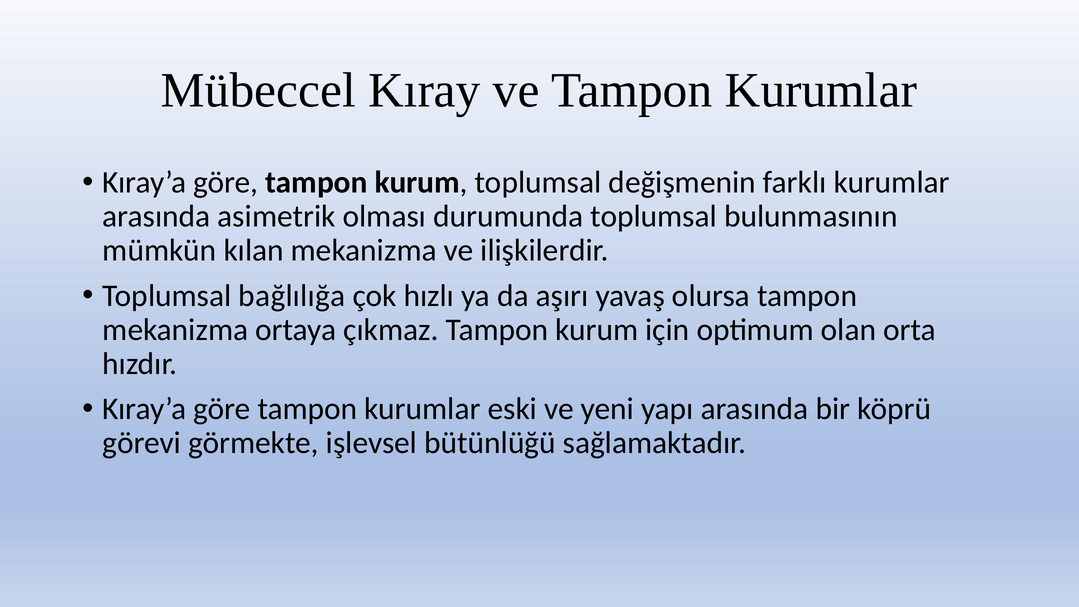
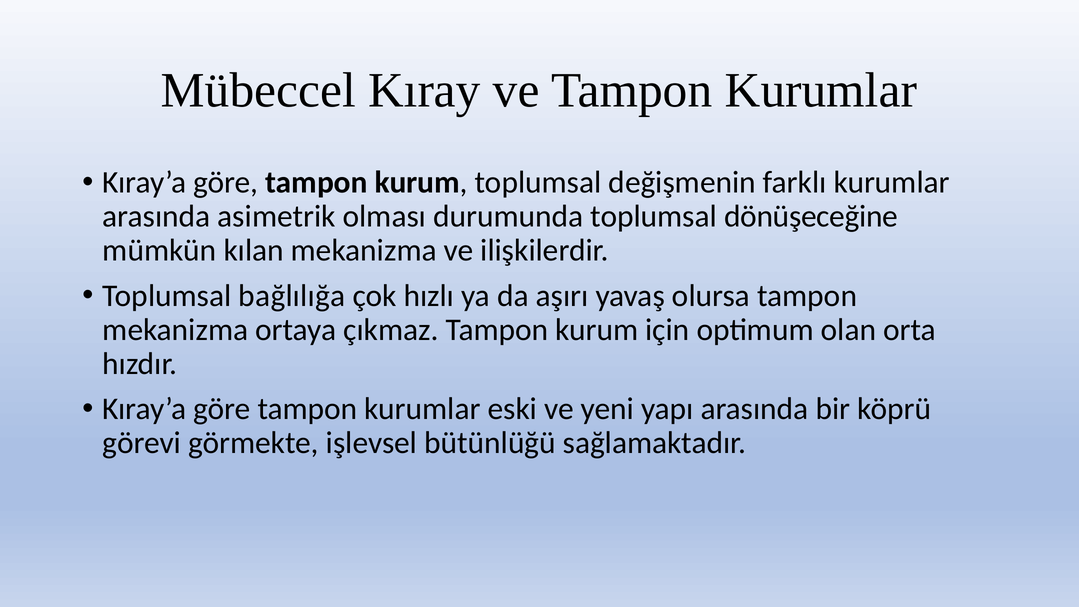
bulunmasının: bulunmasının -> dönüşeceğine (811, 216)
